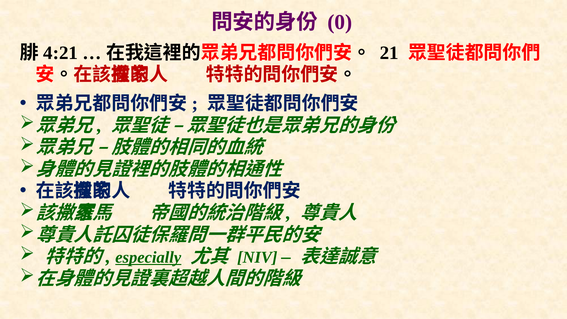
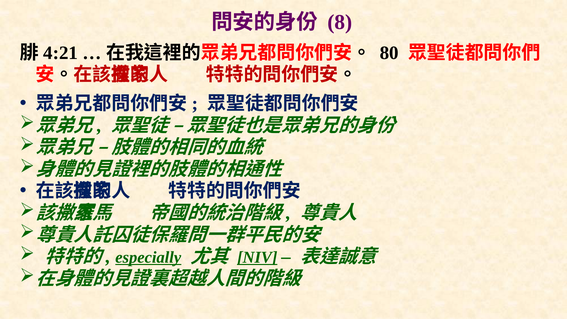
0: 0 -> 8 (340, 22)
21: 21 -> 80 (389, 53)
NIV underline: none -> present (257, 257)
